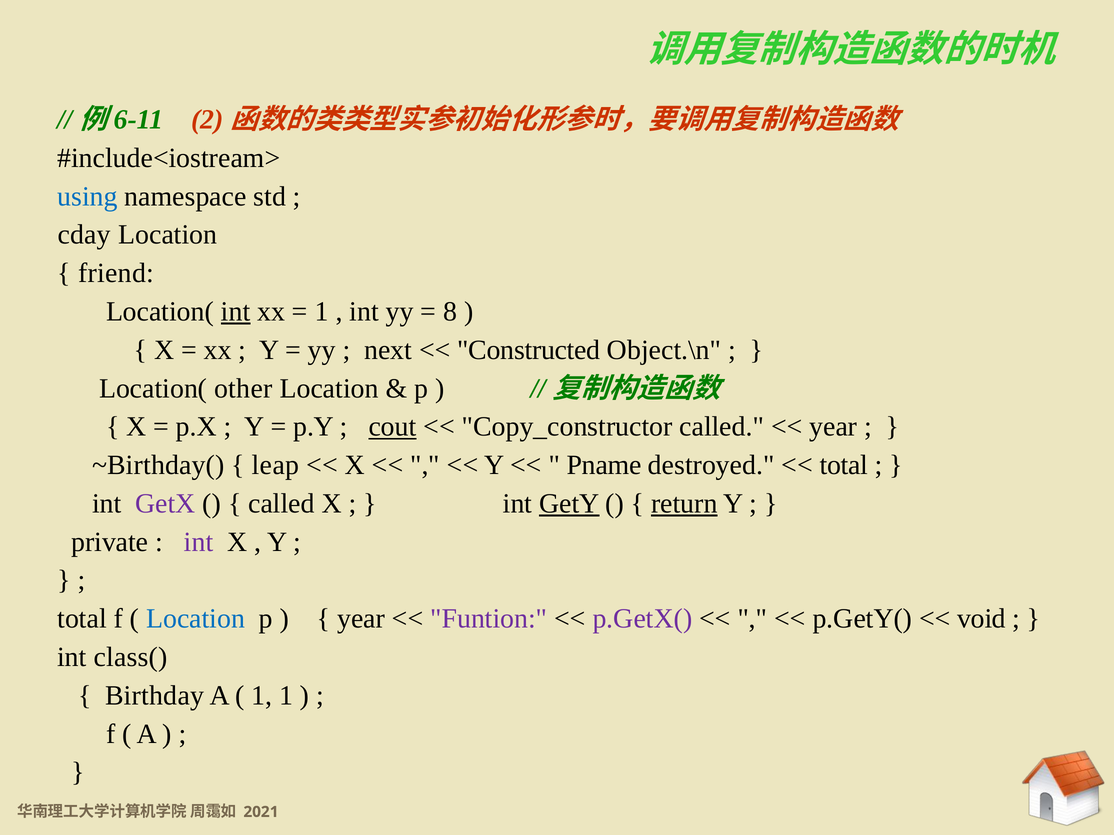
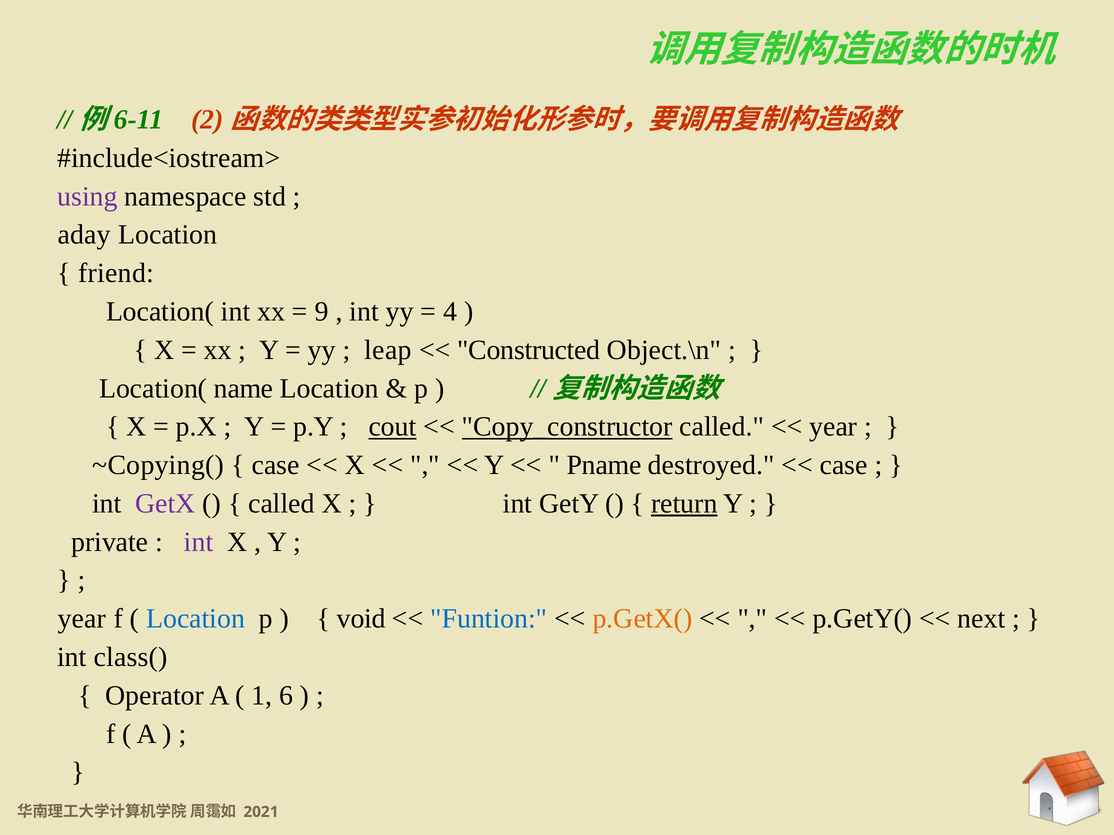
using colour: blue -> purple (88, 196)
cday: cday -> aday (84, 235)
int underline: present -> none (236, 312)
1: 1 -> 9 (322, 312)
8: 8 -> 4 (450, 312)
next: next -> leap (388, 350)
other: other -> name (244, 389)
Copy_constructor underline: none -> present (567, 427)
~Birthday(: ~Birthday( -> ~Copying( (158, 465)
leap: leap -> case (276, 465)
total: total -> case (844, 465)
GetY underline: present -> none (569, 504)
total: total -> year (82, 619)
year: year -> void (361, 619)
Funtion colour: purple -> blue (489, 619)
p.GetX( colour: purple -> orange (642, 619)
void: void -> next (981, 619)
Birthday: Birthday -> Operator (155, 696)
1 1: 1 -> 6 (286, 696)
